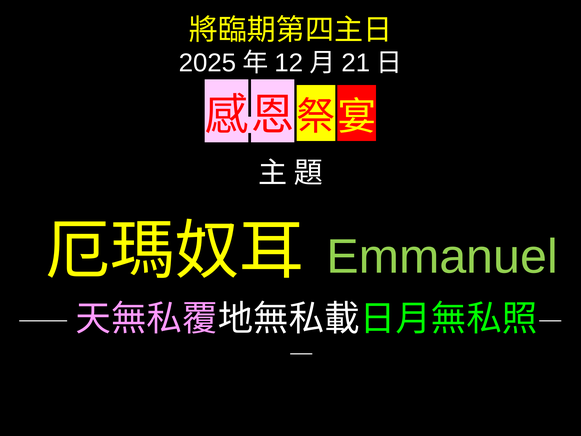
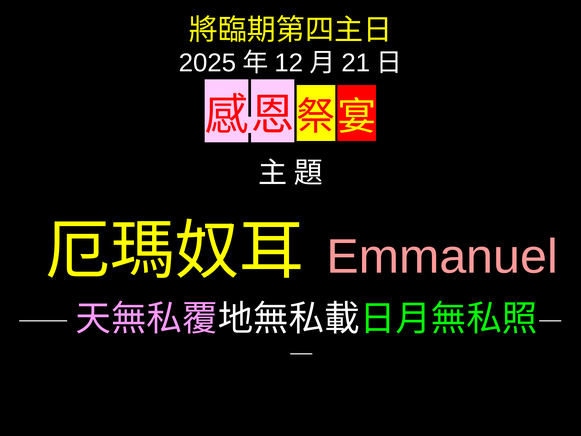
Emmanuel colour: light green -> pink (442, 257)
